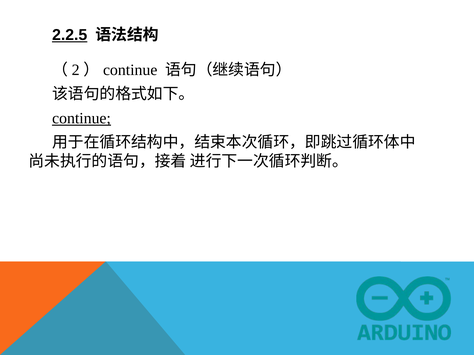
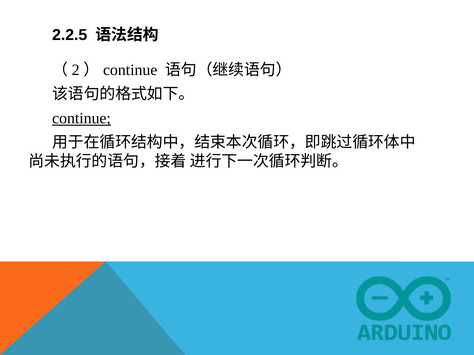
2.2.5 underline: present -> none (70, 35)
